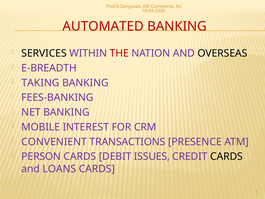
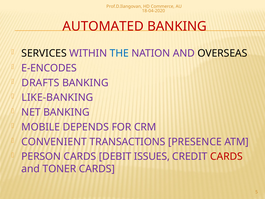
THE colour: red -> blue (119, 53)
E-BREADTH: E-BREADTH -> E-ENCODES (49, 68)
TAKING: TAKING -> DRAFTS (40, 83)
FEES-BANKING: FEES-BANKING -> LIKE-BANKING (57, 97)
INTEREST: INTEREST -> DEPENDS (86, 127)
CARDS colour: black -> red (227, 156)
LOANS: LOANS -> TONER (59, 169)
